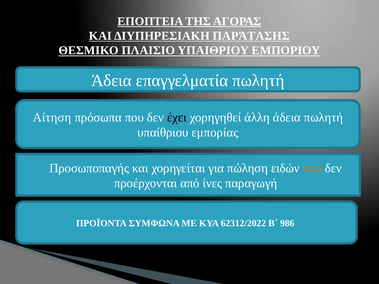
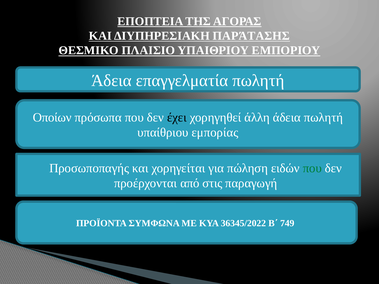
Αίτηση: Αίτηση -> Οποίων (52, 117)
που colour: orange -> green (312, 168)
ίνες: ίνες -> στις (212, 183)
62312/2022: 62312/2022 -> 36345/2022 (243, 223)
986: 986 -> 749 (287, 223)
